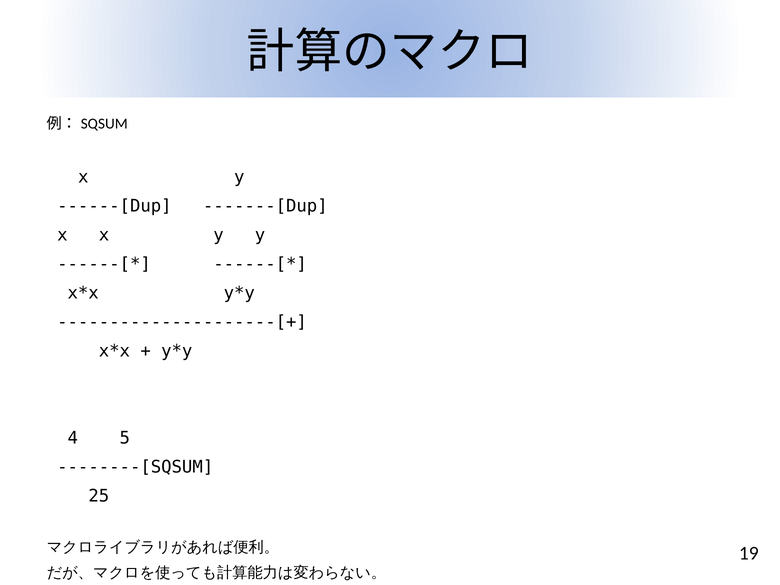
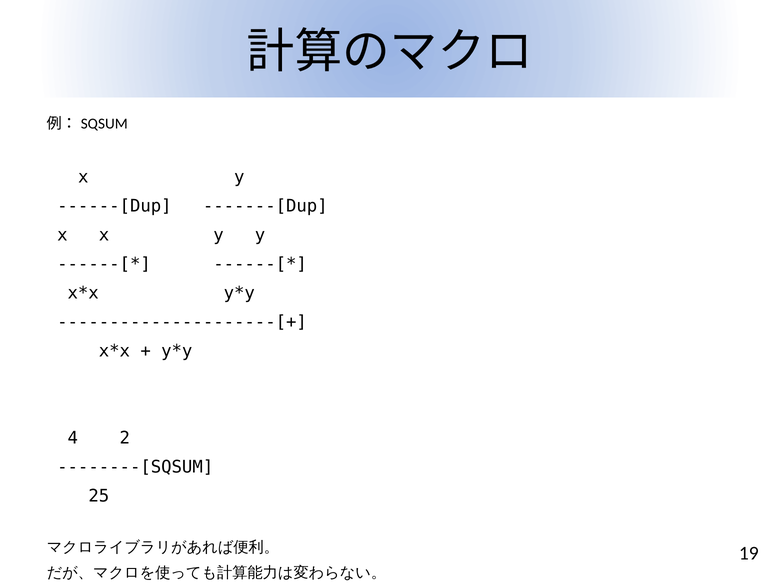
5: 5 -> 2 (125, 438)
